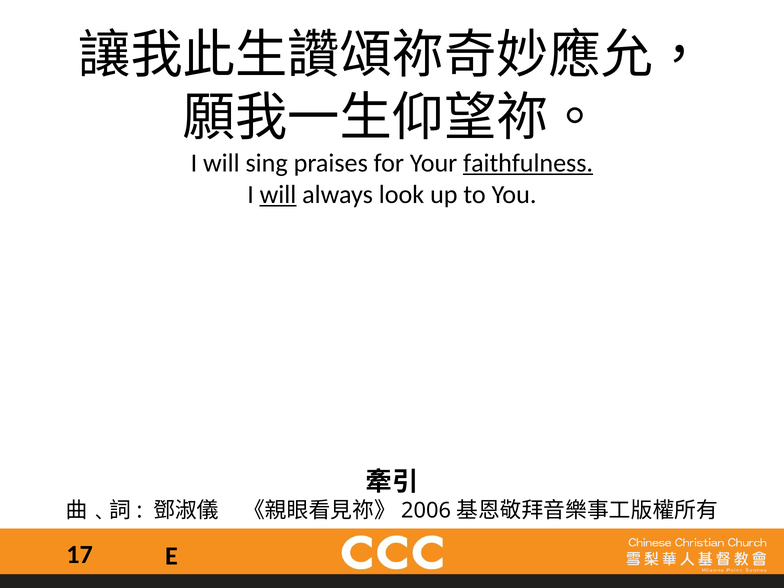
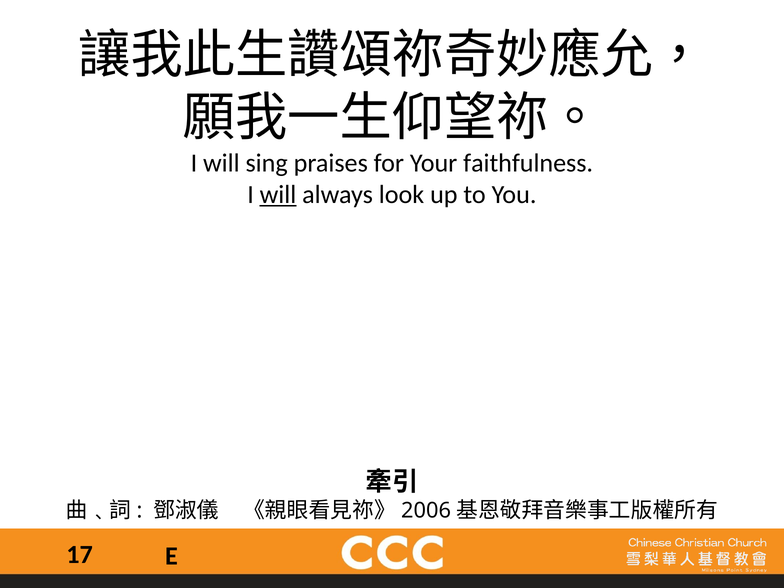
faithfulness underline: present -> none (528, 163)
